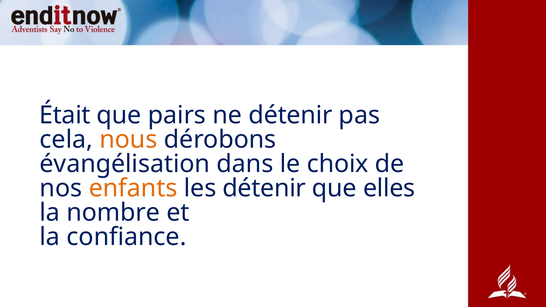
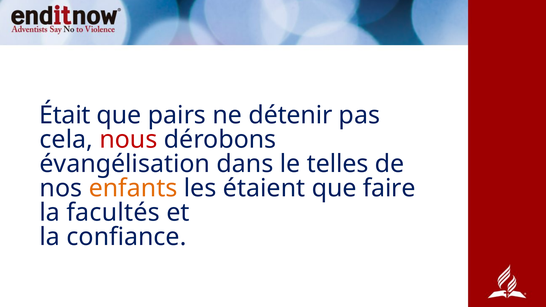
nous colour: orange -> red (128, 140)
choix: choix -> telles (338, 164)
les détenir: détenir -> étaient (264, 188)
elles: elles -> faire (389, 188)
nombre: nombre -> facultés (113, 213)
